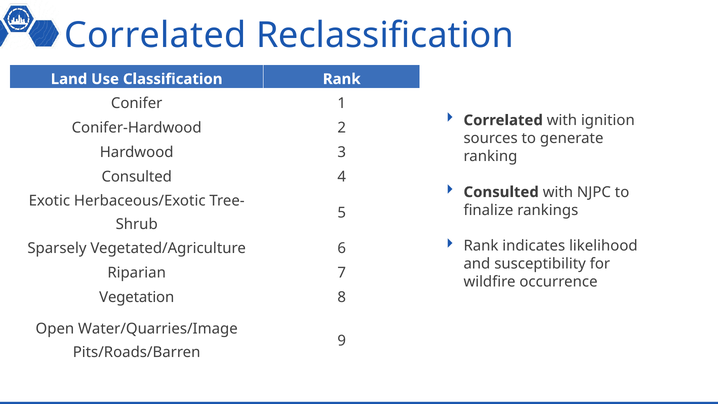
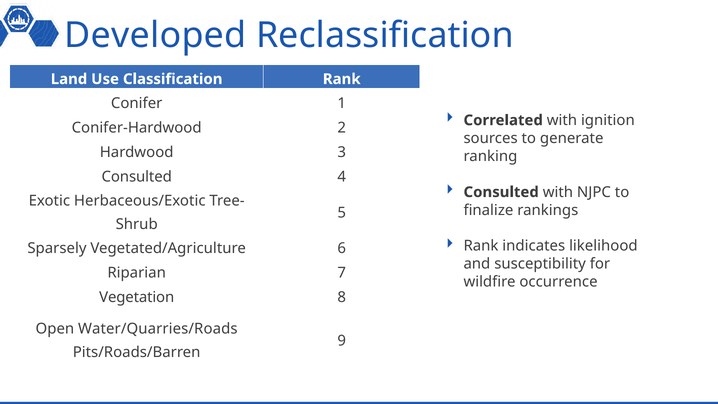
Correlated: Correlated -> Developed (155, 35)
Water/Quarries/Image: Water/Quarries/Image -> Water/Quarries/Roads (158, 329)
